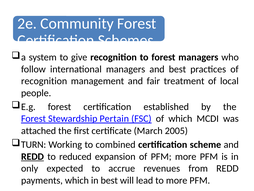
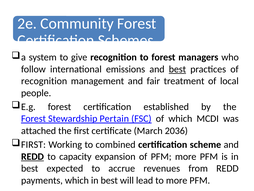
international managers: managers -> emissions (126, 69)
best underline: none -> present (177, 69)
2005: 2005 -> 2036 (176, 130)
TURN: TURN -> FIRST (33, 144)
reduced: reduced -> capacity (75, 156)
only: only -> best (30, 168)
